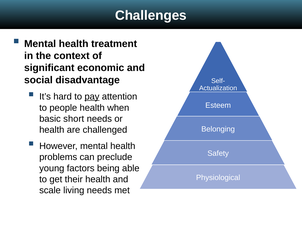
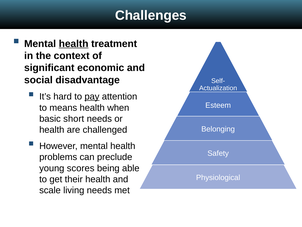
health underline: none -> present (74, 44)
people: people -> means (63, 107)
factors: factors -> scores (81, 168)
